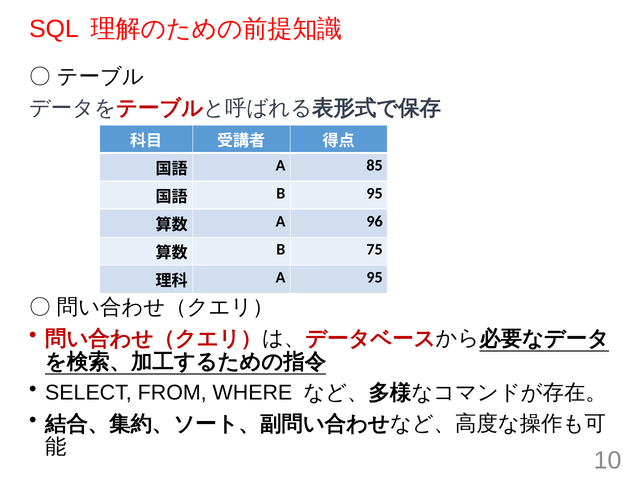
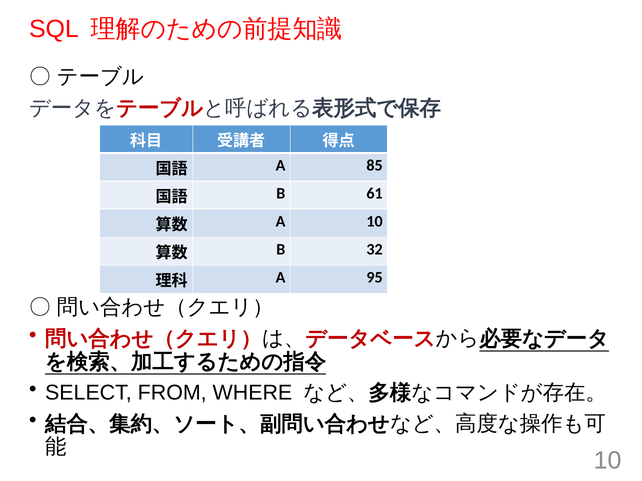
B 95: 95 -> 61 (375, 194)
A 96: 96 -> 10 (375, 222)
75: 75 -> 32 (375, 250)
